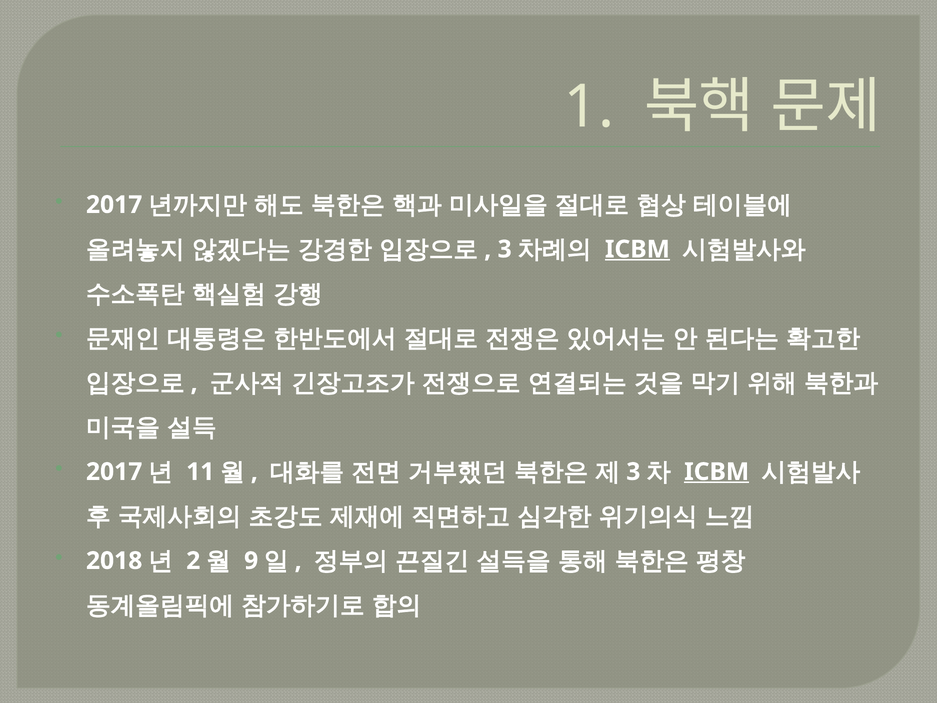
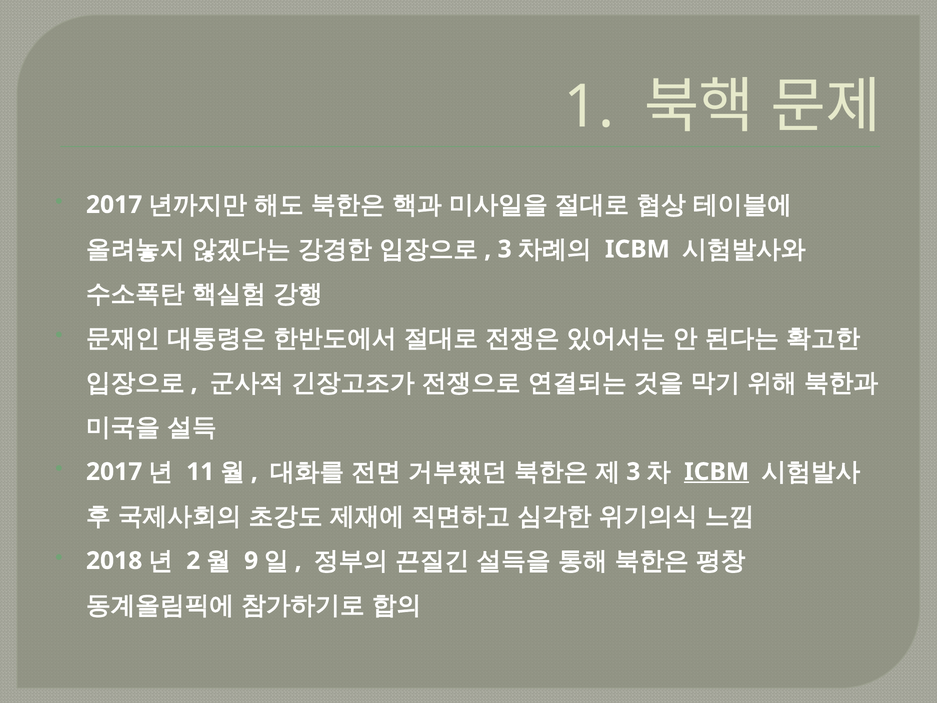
ICBM underline: present -> none (637, 249)
